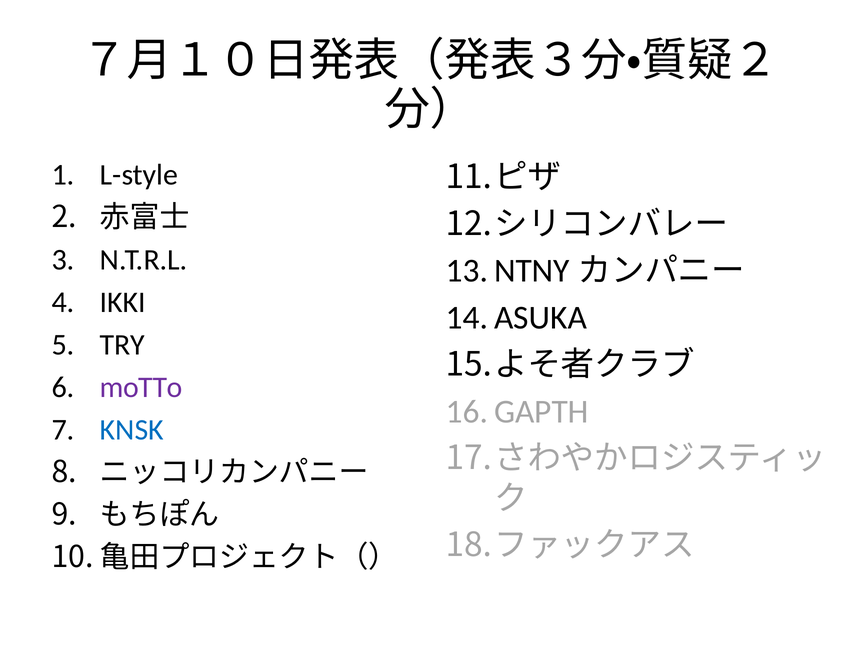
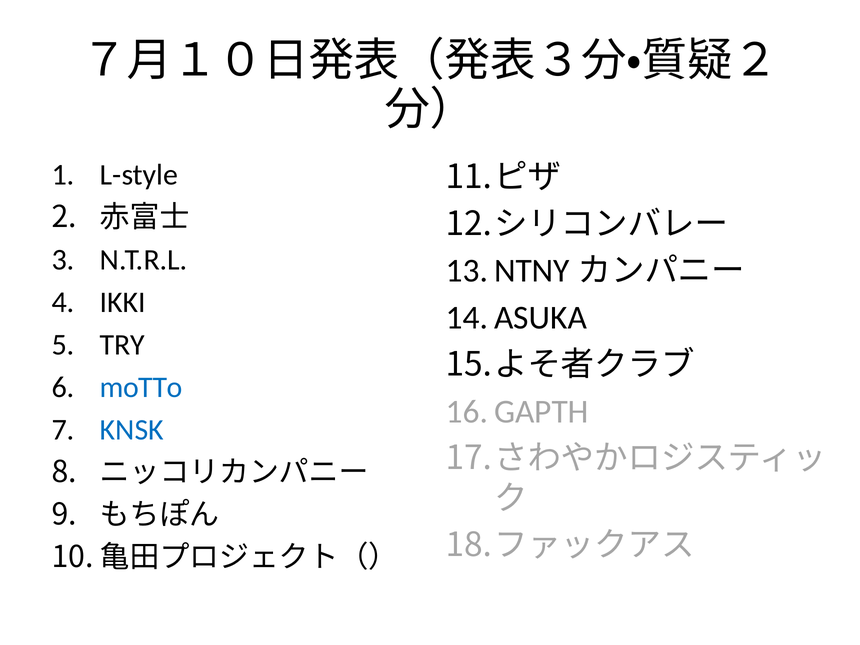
moTTo colour: purple -> blue (141, 387)
